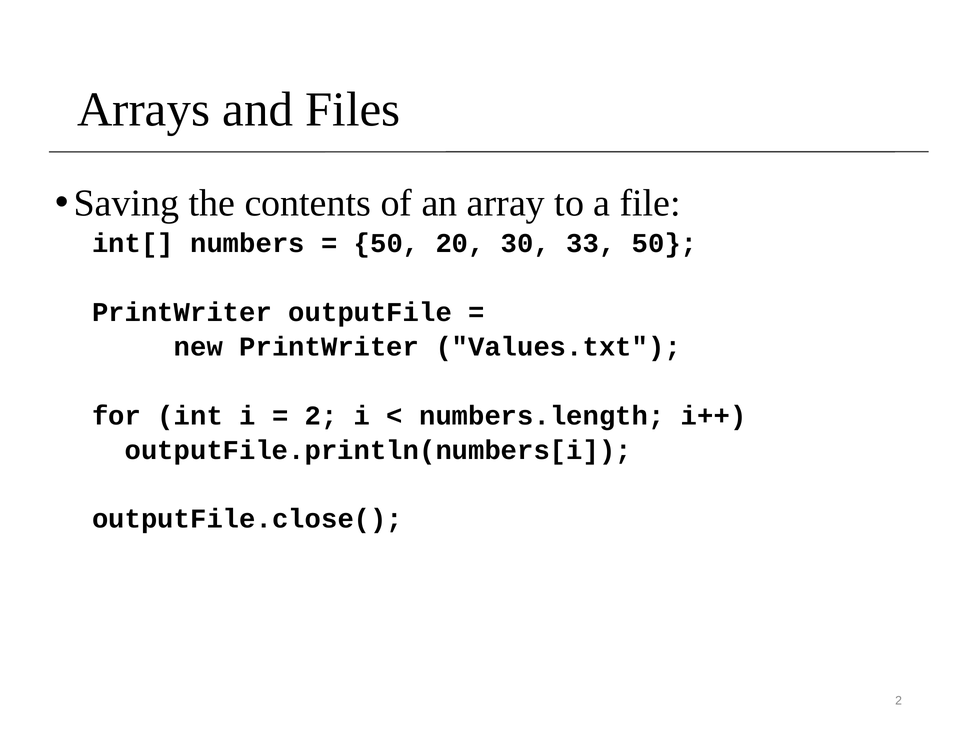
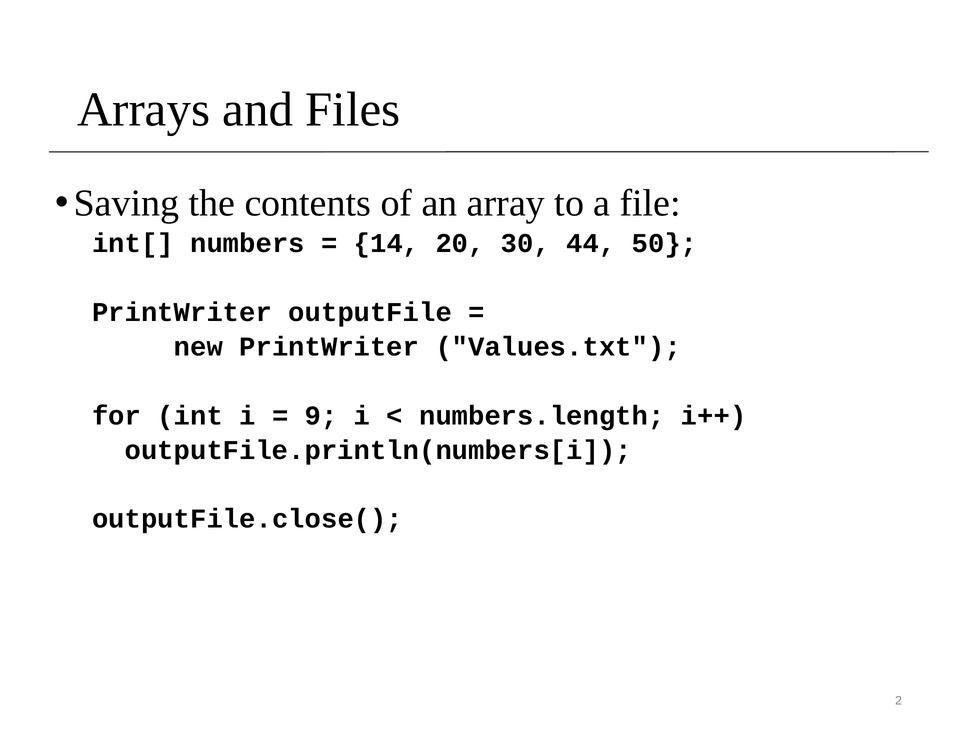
50: 50 -> 14 (387, 243)
33: 33 -> 44 (591, 243)
2: 2 -> 9 (321, 416)
